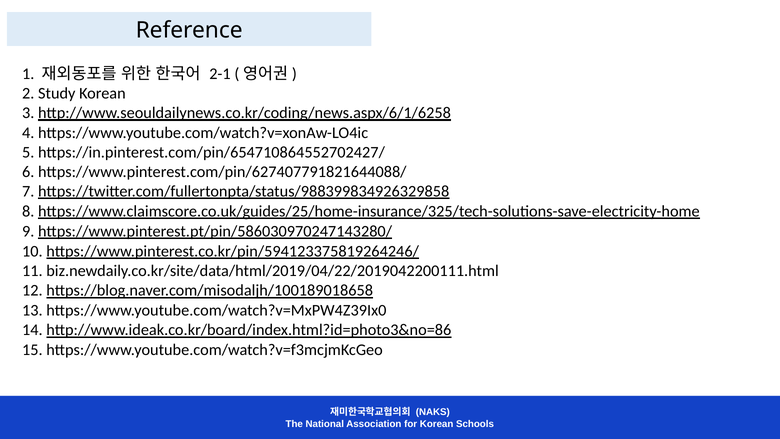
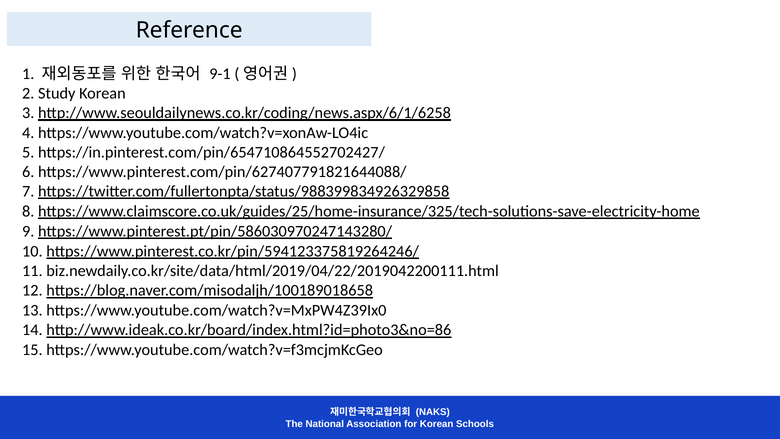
2-1: 2-1 -> 9-1 (220, 74)
